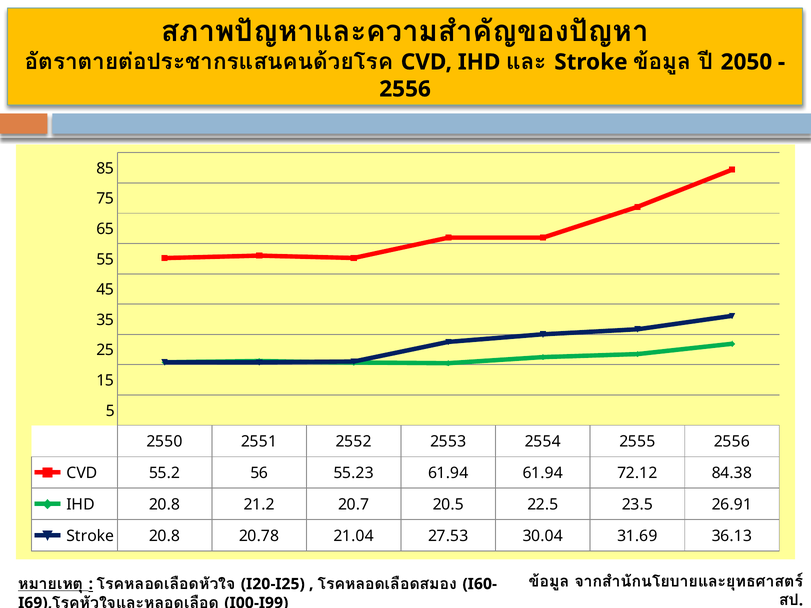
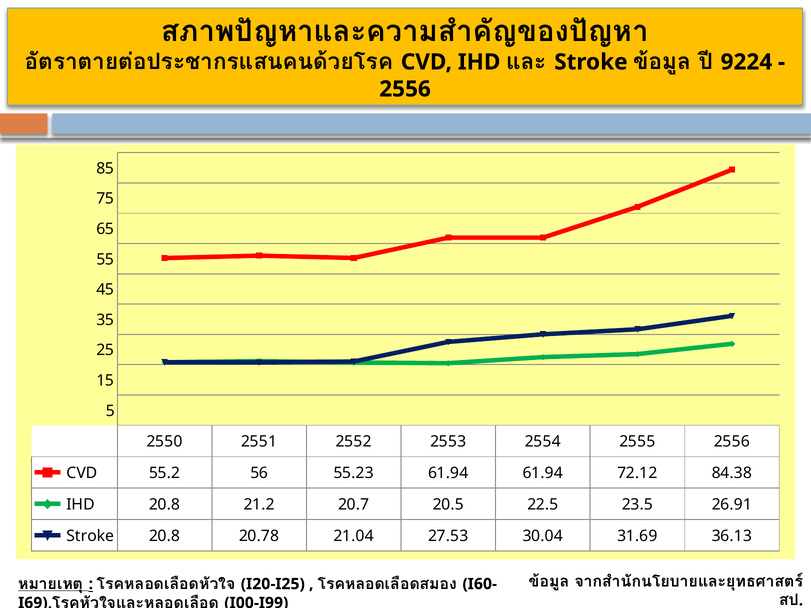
2050: 2050 -> 9224 (746, 62)
